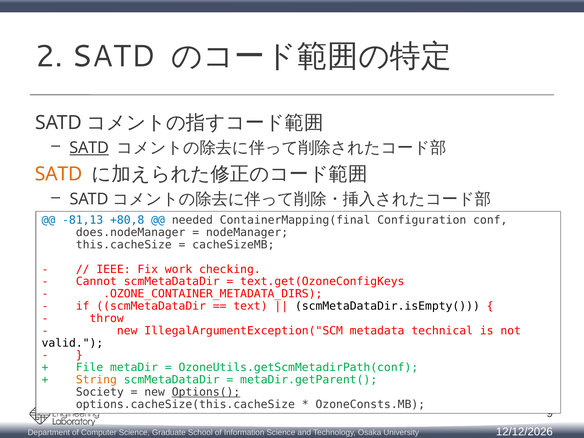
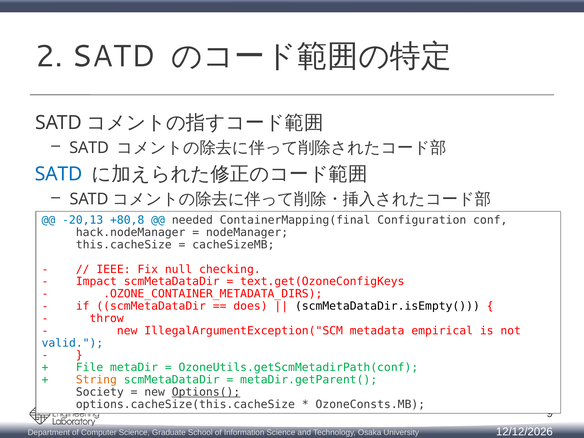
SATD underline: present -> none (89, 148)
SATD colour: orange -> blue (58, 174)
-81,13: -81,13 -> -20,13 (83, 220)
does.nodeManager: does.nodeManager -> hack.nodeManager (131, 232)
work: work -> null (179, 269)
Cannot: Cannot -> Impact (96, 282)
text: text -> does (250, 306)
technical: technical -> empirical (442, 331)
valid colour: black -> blue (72, 343)
